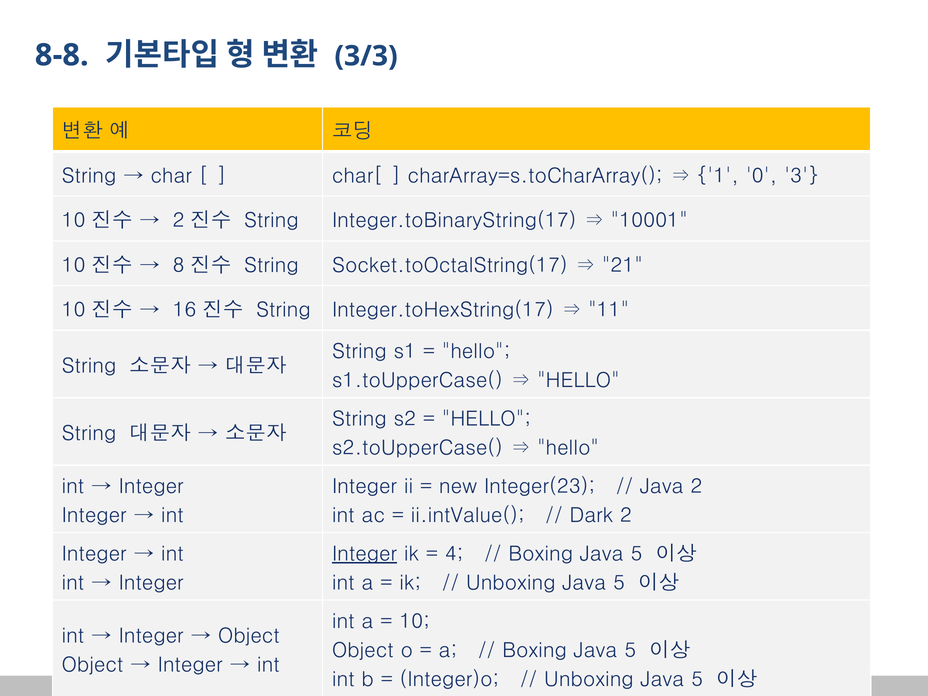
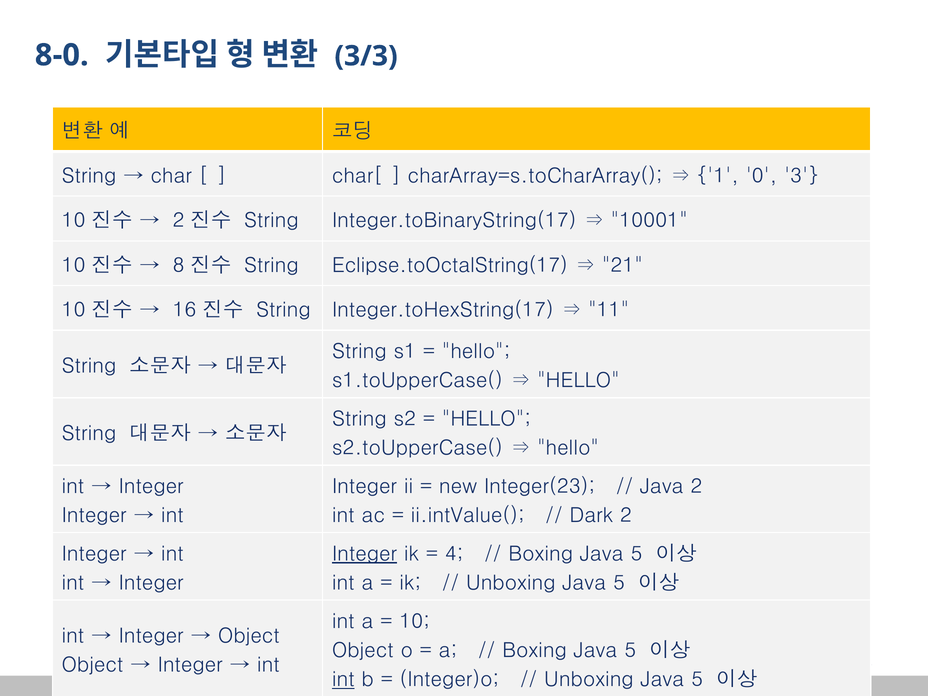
8-8: 8-8 -> 8-0 (62, 55)
Socket.toOctalString(17: Socket.toOctalString(17 -> Eclipse.toOctalString(17 (450, 265)
int underline: none -> present (343, 680)
